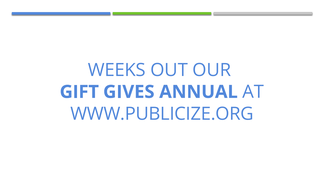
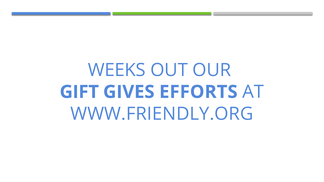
ANNUAL: ANNUAL -> EFFORTS (198, 92)
WWW.PUBLICIZE.ORG: WWW.PUBLICIZE.ORG -> WWW.FRIENDLY.ORG (162, 114)
